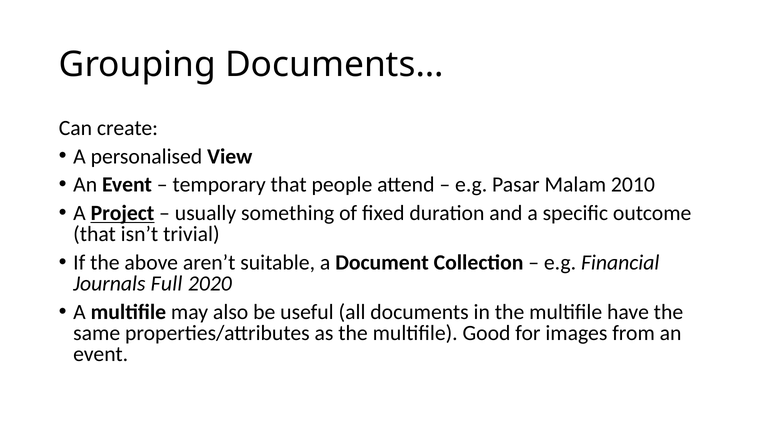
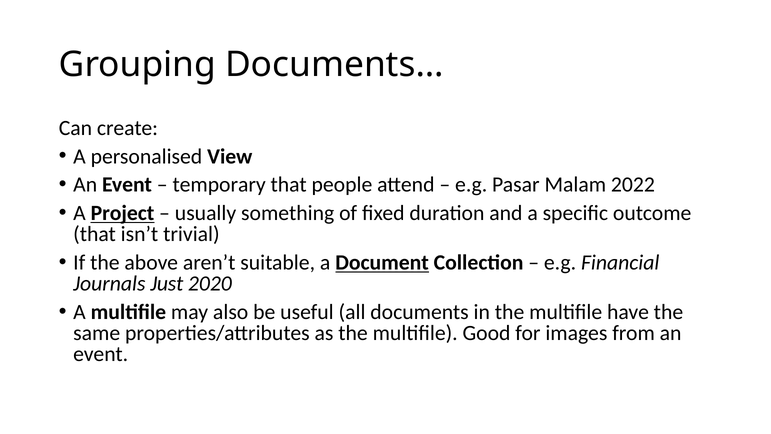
2010: 2010 -> 2022 (633, 185)
Document underline: none -> present (382, 262)
Full: Full -> Just (167, 284)
